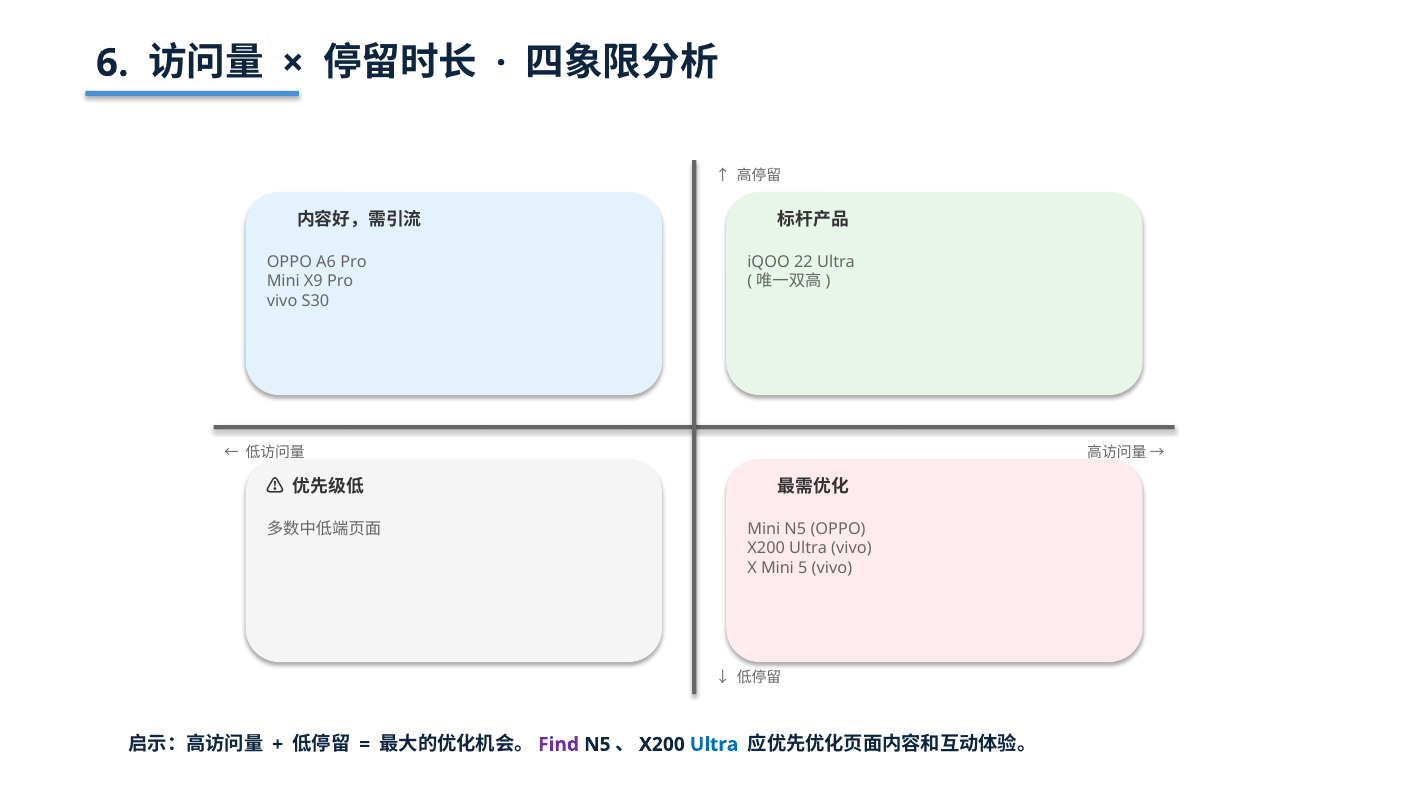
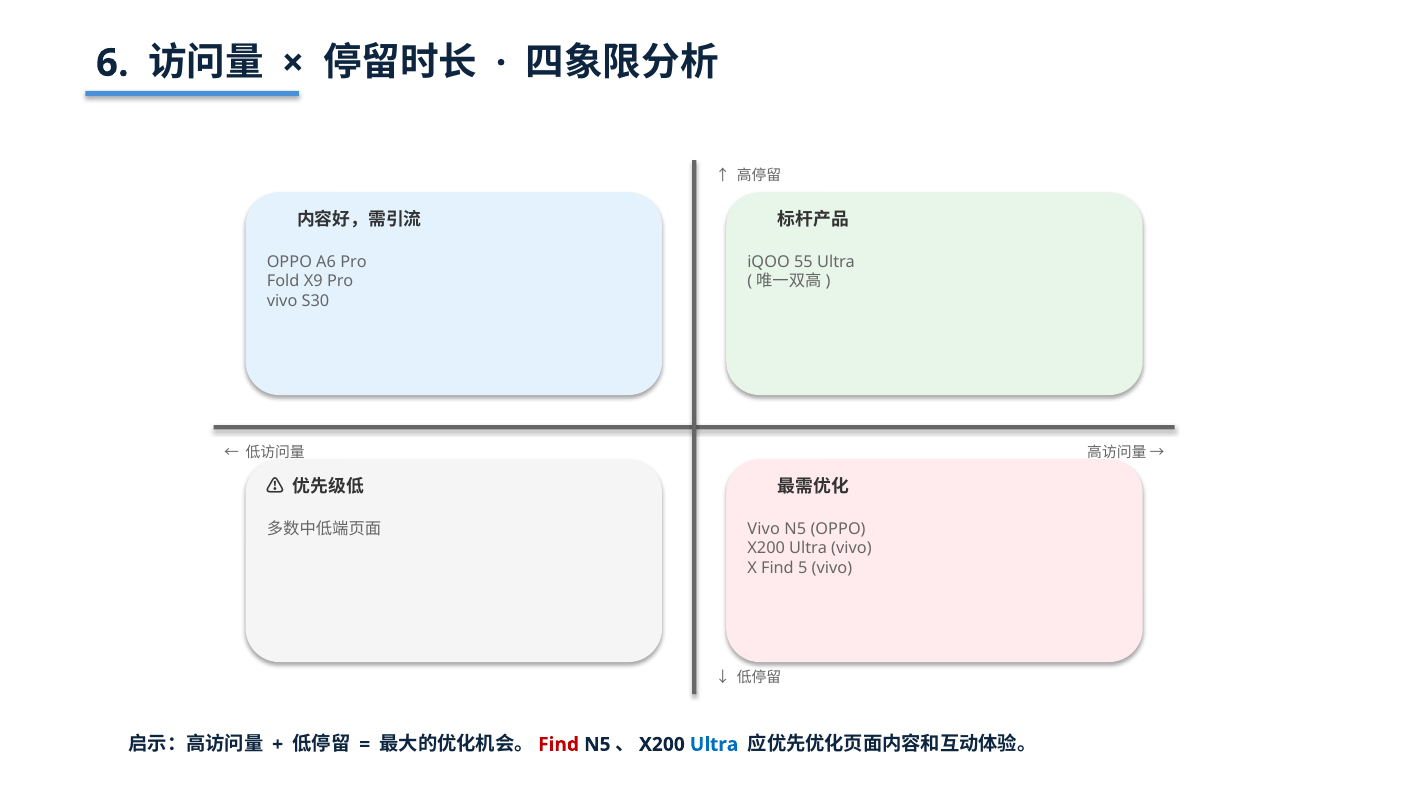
22: 22 -> 55 (803, 262)
Mini: Mini -> Fold (283, 281)
Mini: Mini -> Vivo (764, 529)
X Mini: Mini -> Find (777, 568)
Find colour: purple -> red (559, 744)
